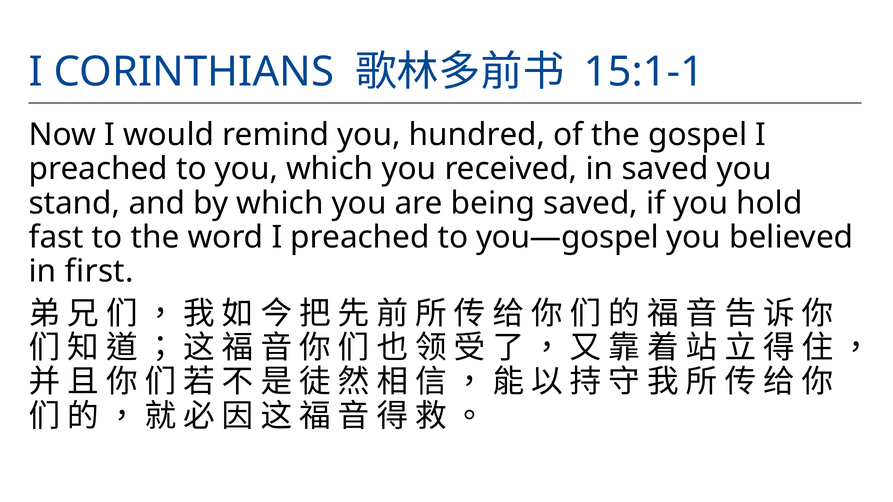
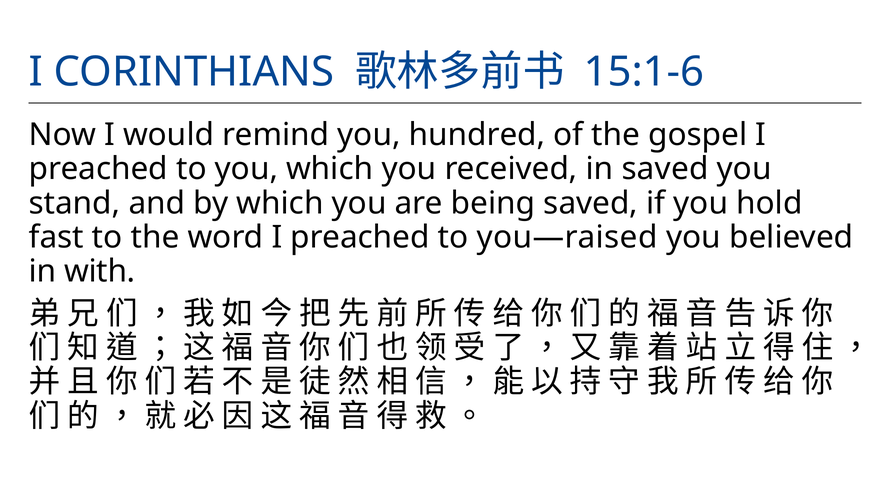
15:1-1: 15:1-1 -> 15:1-6 (644, 72)
you—gospel: you—gospel -> you—raised (567, 237)
first: first -> with (100, 271)
